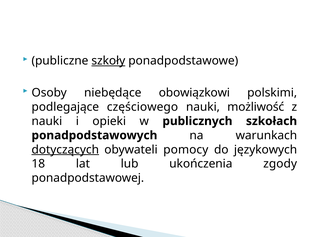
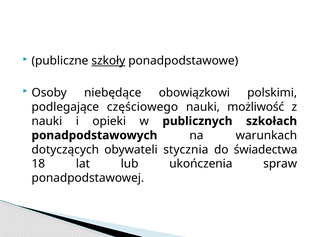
dotyczących underline: present -> none (65, 150)
pomocy: pomocy -> stycznia (186, 150)
językowych: językowych -> świadectwa (266, 150)
zgody: zgody -> spraw (280, 164)
